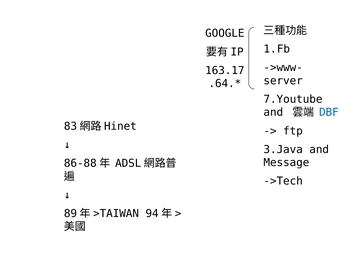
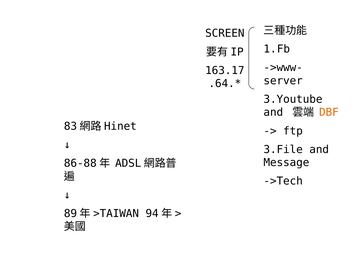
GOOGLE: GOOGLE -> SCREEN (225, 33)
7.Youtube: 7.Youtube -> 3.Youtube (293, 99)
DBF colour: blue -> orange (329, 112)
3.Java: 3.Java -> 3.File (283, 149)
